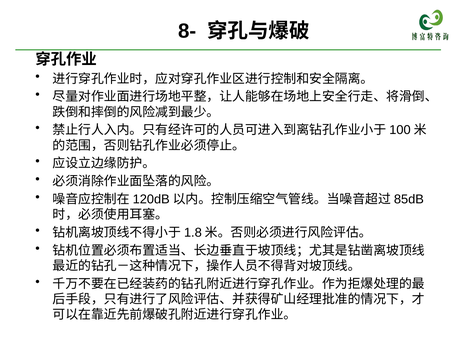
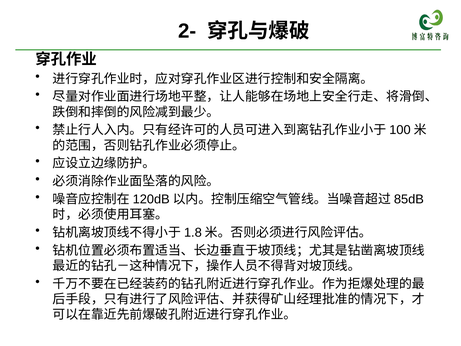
8-: 8- -> 2- (187, 31)
